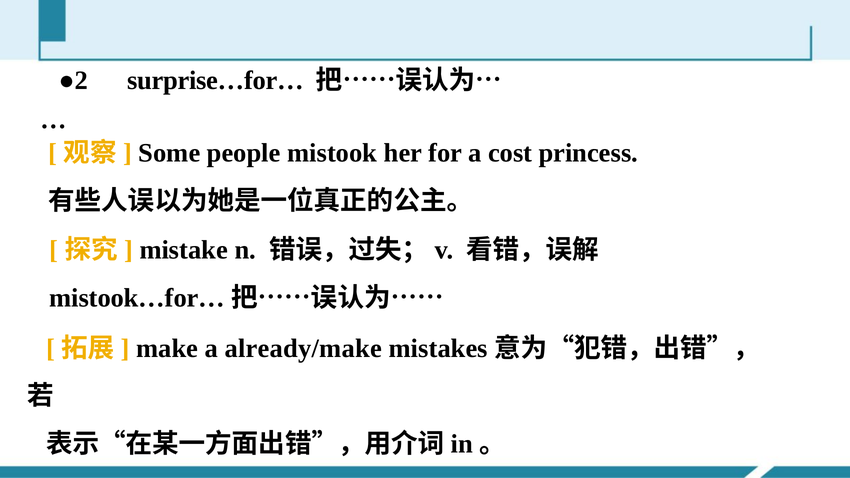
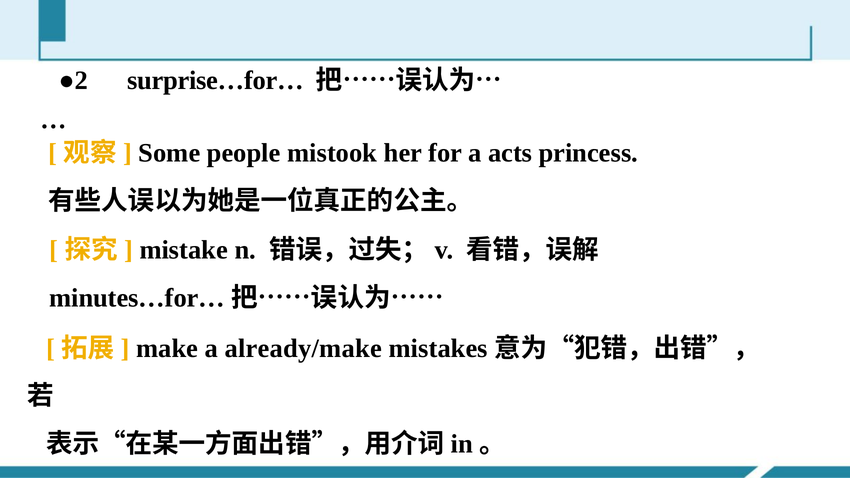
cost: cost -> acts (510, 153)
mistook…for…: mistook…for… -> minutes…for… (137, 298)
